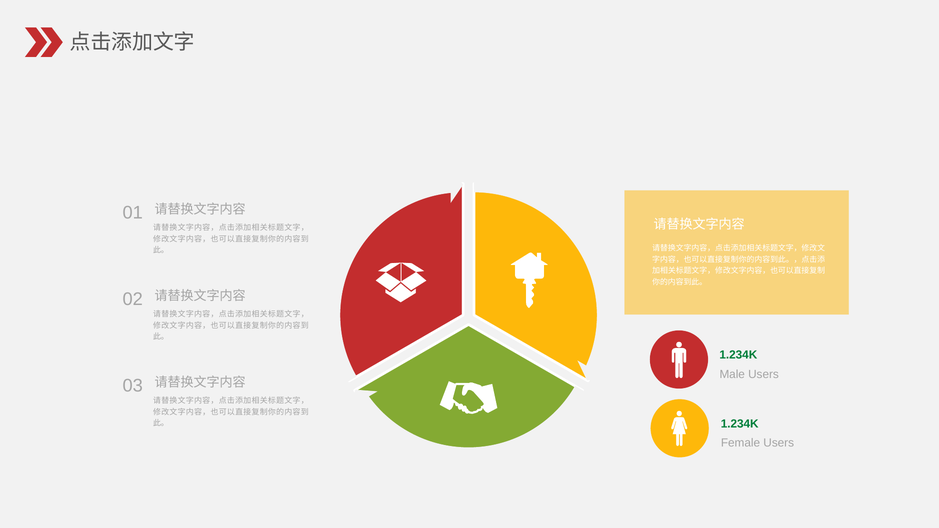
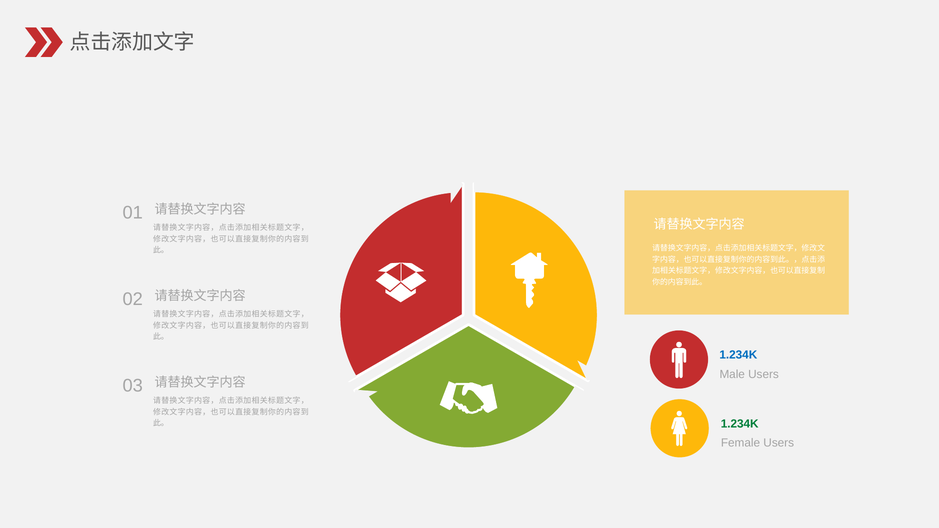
1.234K colour: green -> blue (738, 355)
